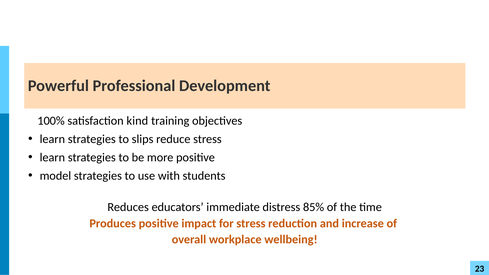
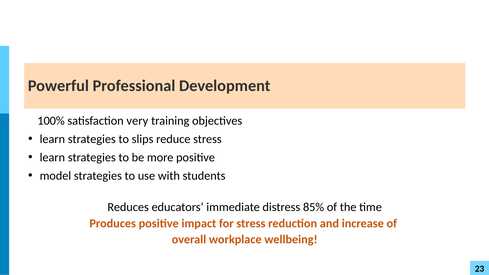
kind: kind -> very (137, 121)
